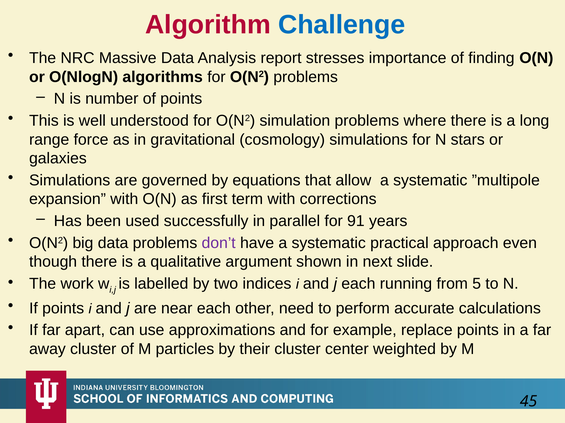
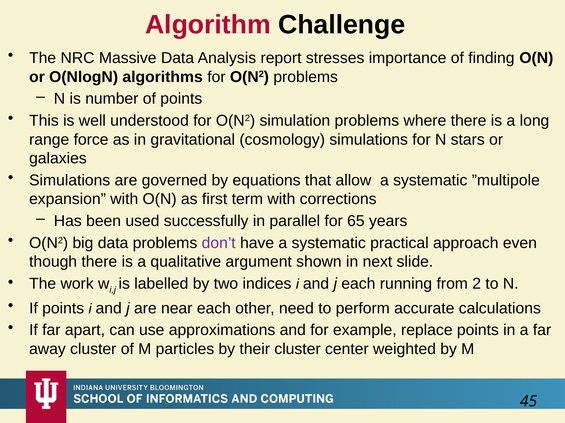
Challenge colour: blue -> black (342, 25)
91: 91 -> 65 (356, 221)
5: 5 -> 2 (477, 284)
